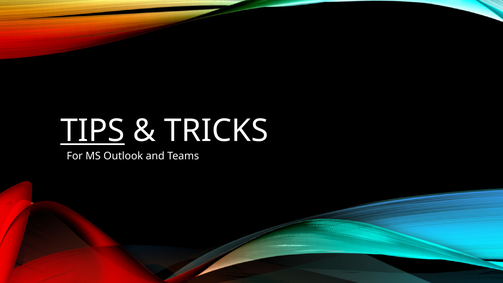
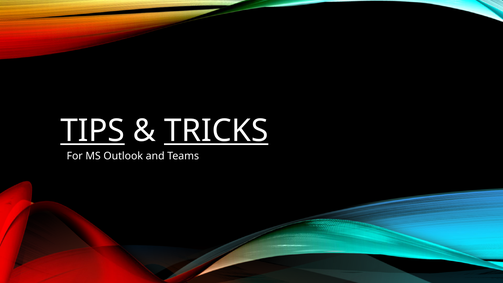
TRICKS underline: none -> present (216, 131)
